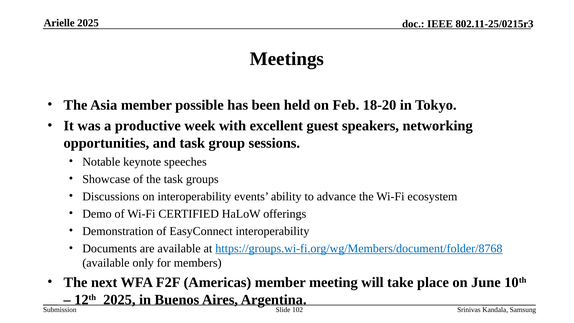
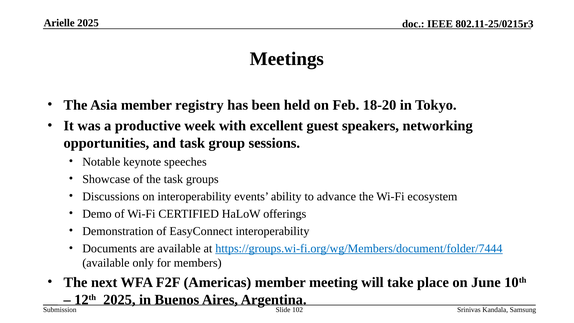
possible: possible -> registry (199, 105)
https://groups.wi-fi.org/wg/Members/document/folder/8768: https://groups.wi-fi.org/wg/Members/document/folder/8768 -> https://groups.wi-fi.org/wg/Members/document/folder/7444 (359, 248)
